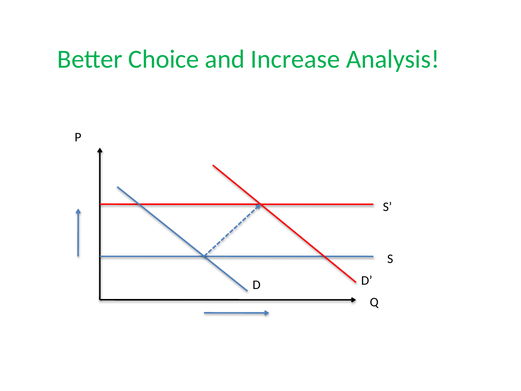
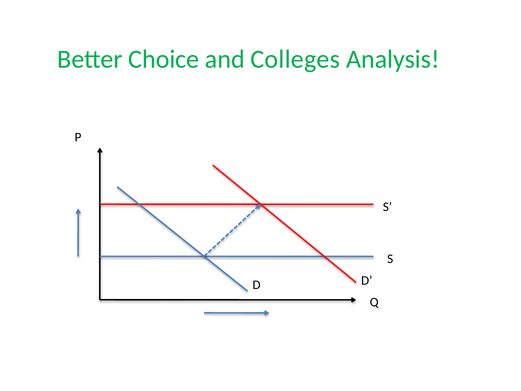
Increase: Increase -> Colleges (295, 59)
